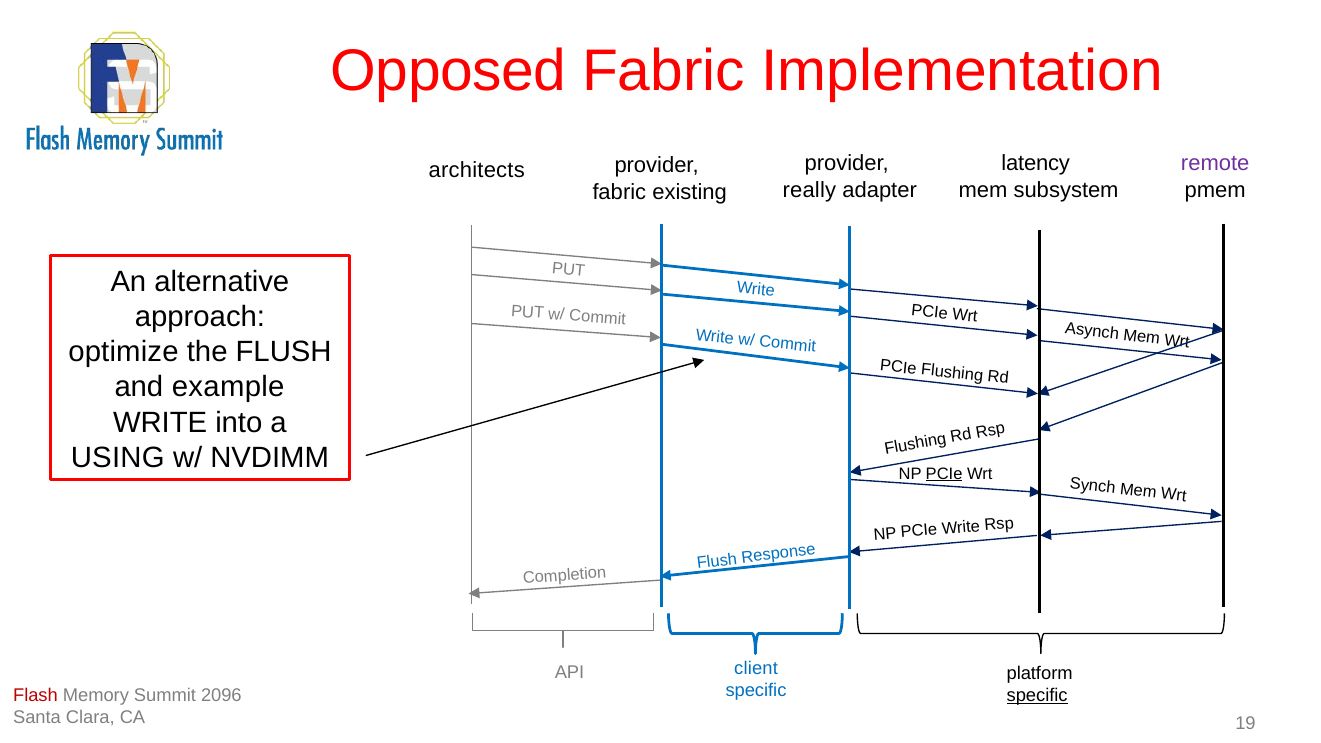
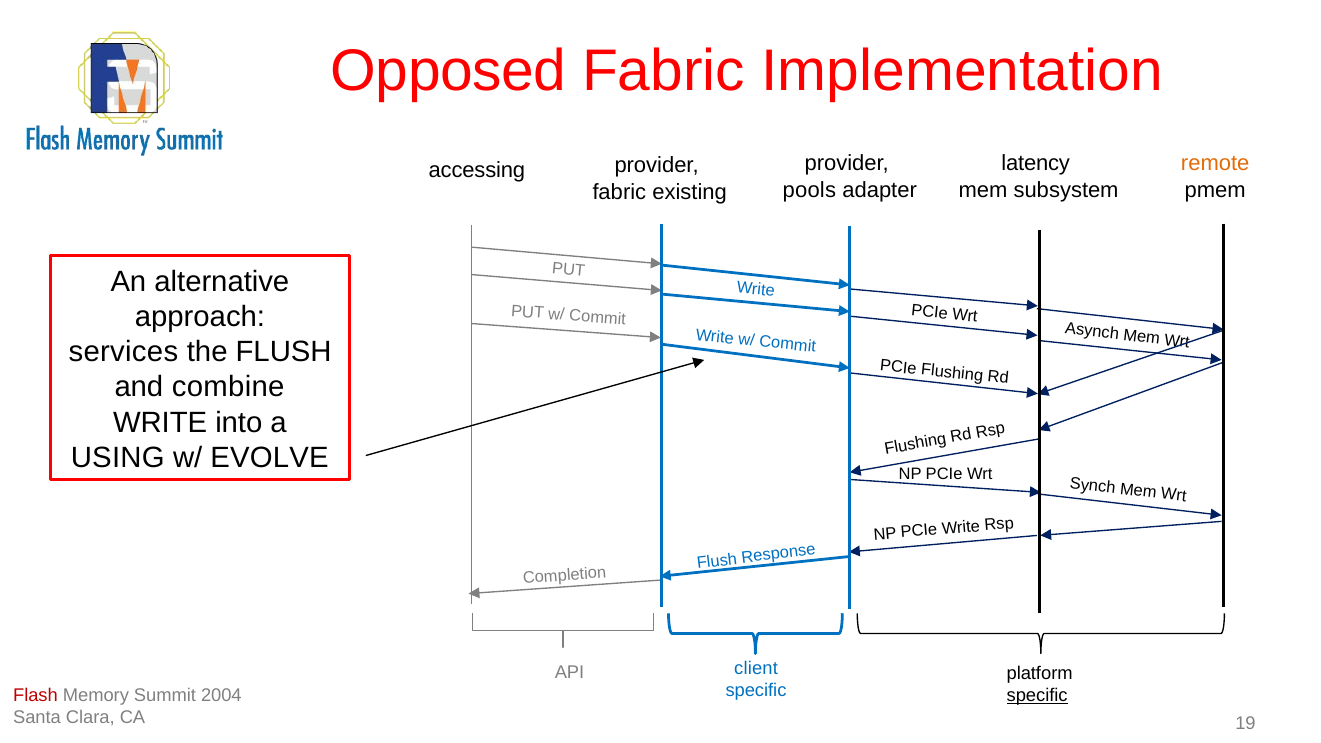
remote colour: purple -> orange (1215, 163)
architects: architects -> accessing (477, 171)
really: really -> pools (809, 190)
optimize: optimize -> services (123, 352)
example: example -> combine (228, 387)
NVDIMM: NVDIMM -> EVOLVE (270, 458)
PCIe underline: present -> none (944, 474)
2096: 2096 -> 2004 (221, 696)
